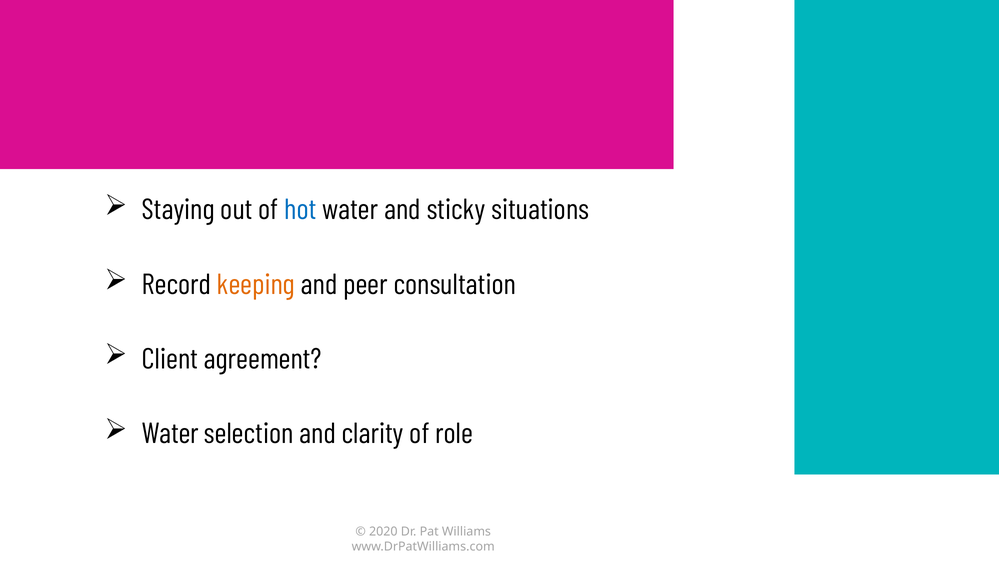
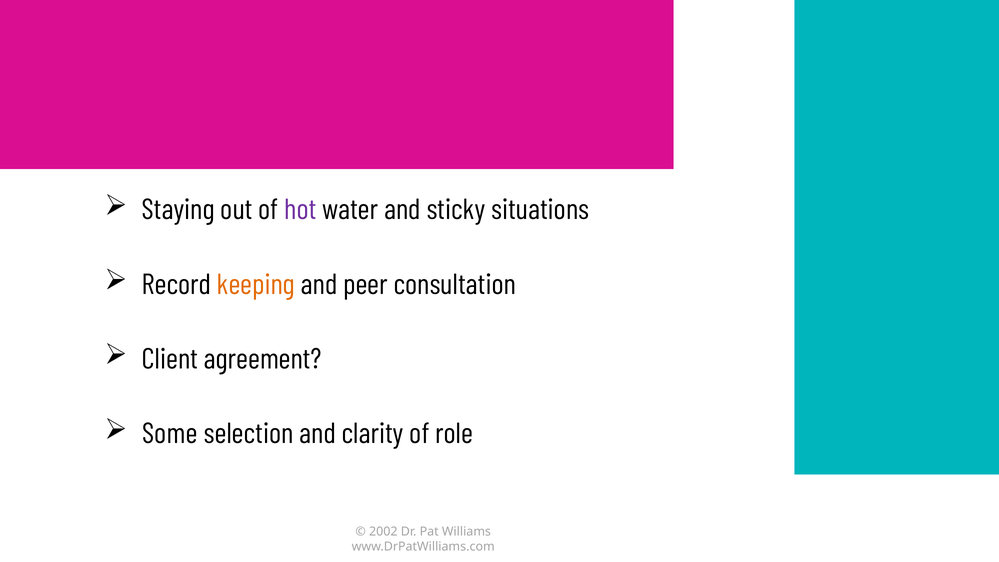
hot colour: blue -> purple (300, 210)
Water: Water -> Some (170, 434)
2020: 2020 -> 2002 (383, 532)
